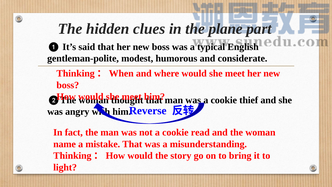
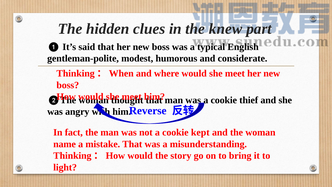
plane: plane -> knew (226, 29)
read: read -> kept (200, 132)
